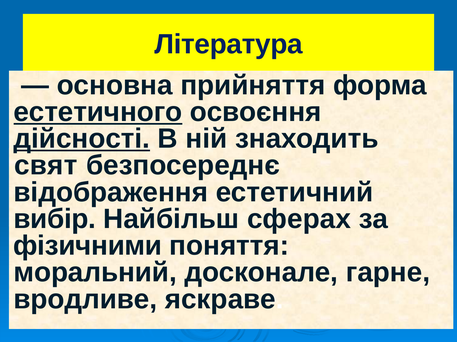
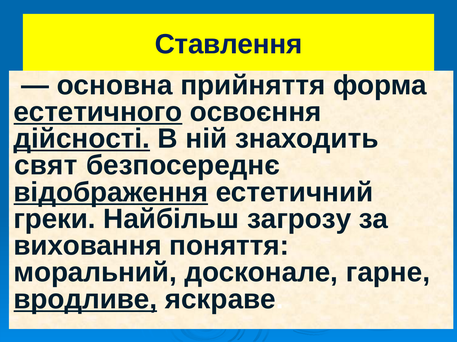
Література: Література -> Ставлення (229, 44)
відображення underline: none -> present (111, 193)
вибір: вибір -> греки (55, 219)
сферах: сферах -> загрозу (299, 219)
фізичними: фізичними -> виховання (88, 246)
вродливе underline: none -> present (85, 300)
